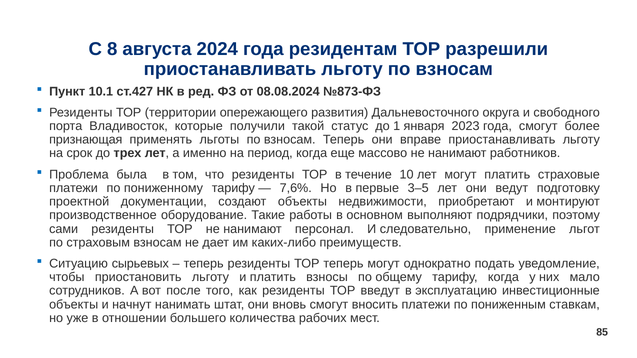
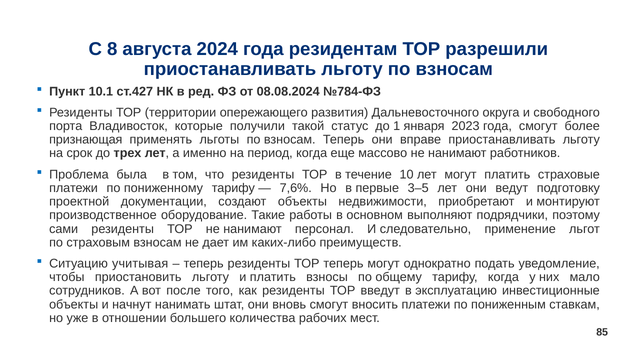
№873-ФЗ: №873-ФЗ -> №784-ФЗ (352, 91)
сырьевых: сырьевых -> учитывая (140, 264)
